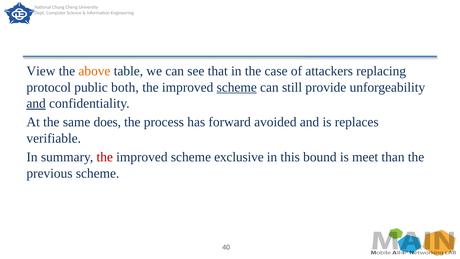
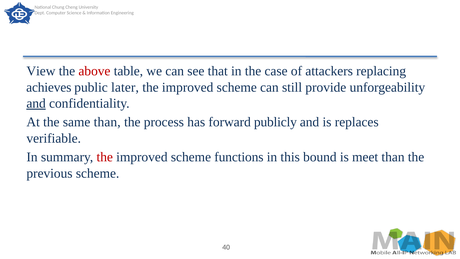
above colour: orange -> red (94, 71)
protocol: protocol -> achieves (49, 87)
both: both -> later (125, 87)
scheme underline: present -> none (237, 87)
same does: does -> than (107, 122)
avoided: avoided -> publicly (275, 122)
exclusive: exclusive -> functions (239, 157)
